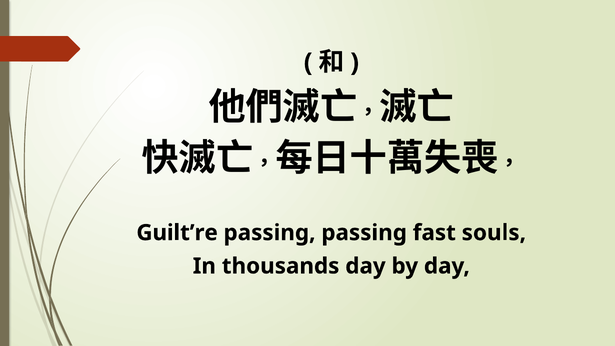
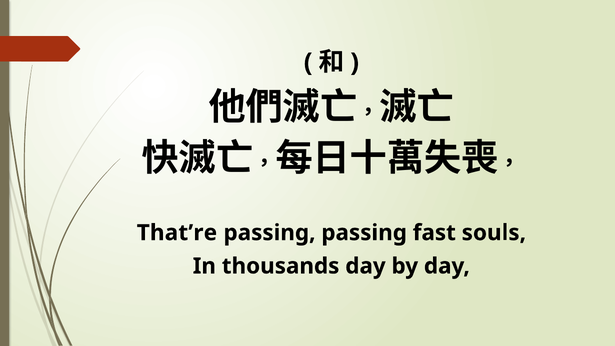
Guilt’re: Guilt’re -> That’re (177, 233)
